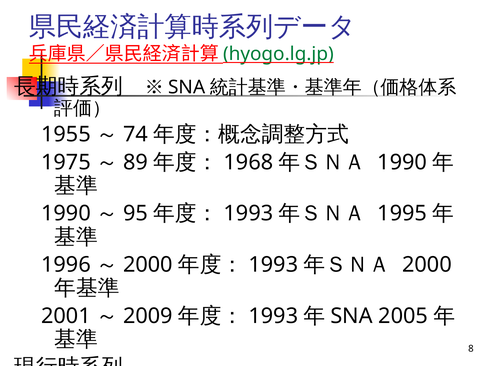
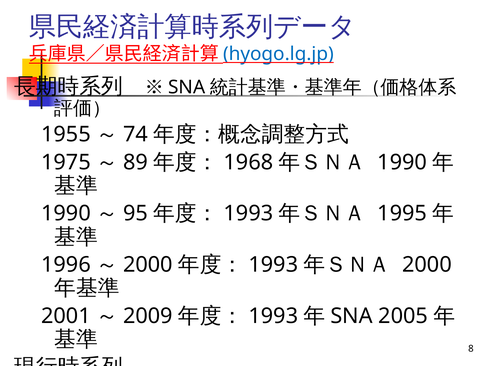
hyogo.lg.jp colour: green -> blue (278, 54)
